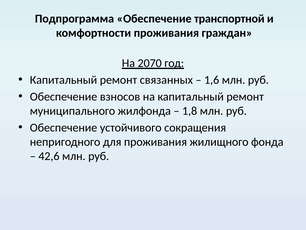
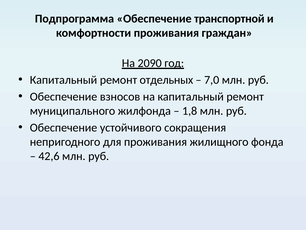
2070: 2070 -> 2090 (150, 63)
связанных: связанных -> отдельных (166, 80)
1,6: 1,6 -> 7,0 (212, 80)
